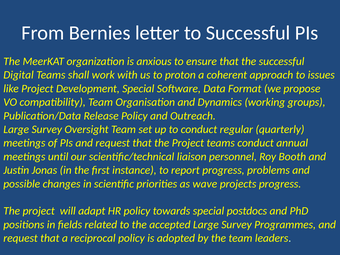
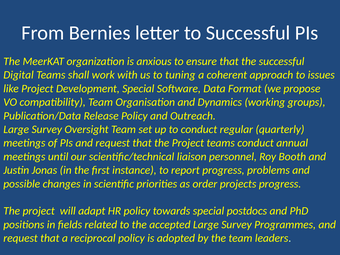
proton: proton -> tuning (180, 75)
wave: wave -> order (205, 184)
